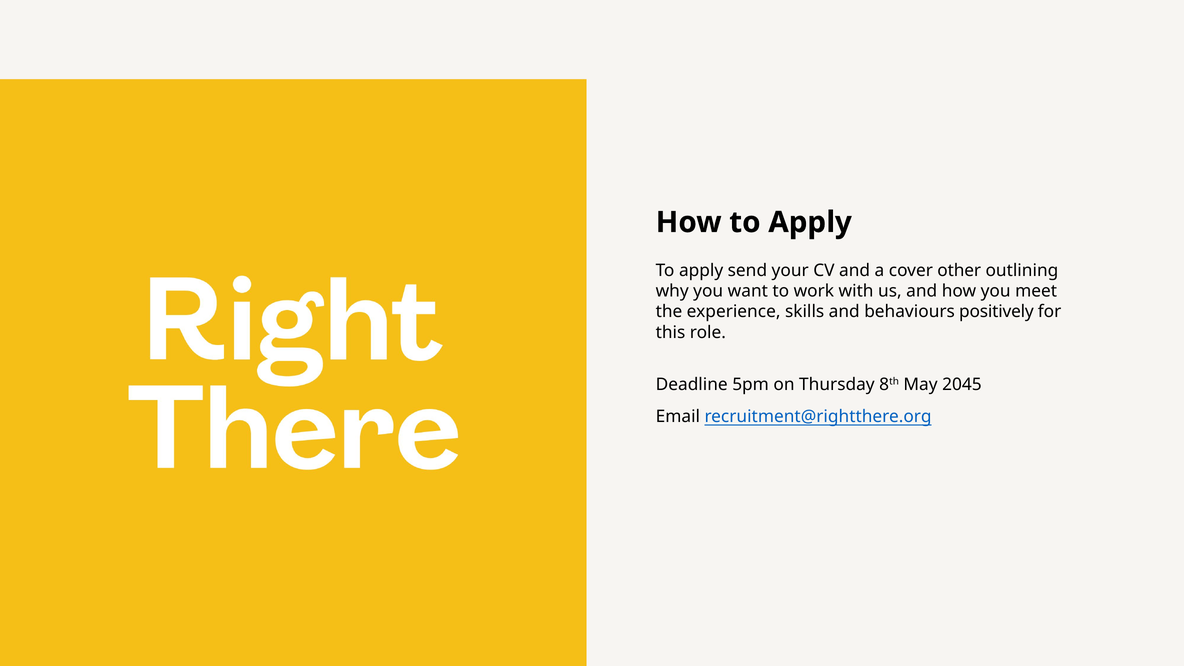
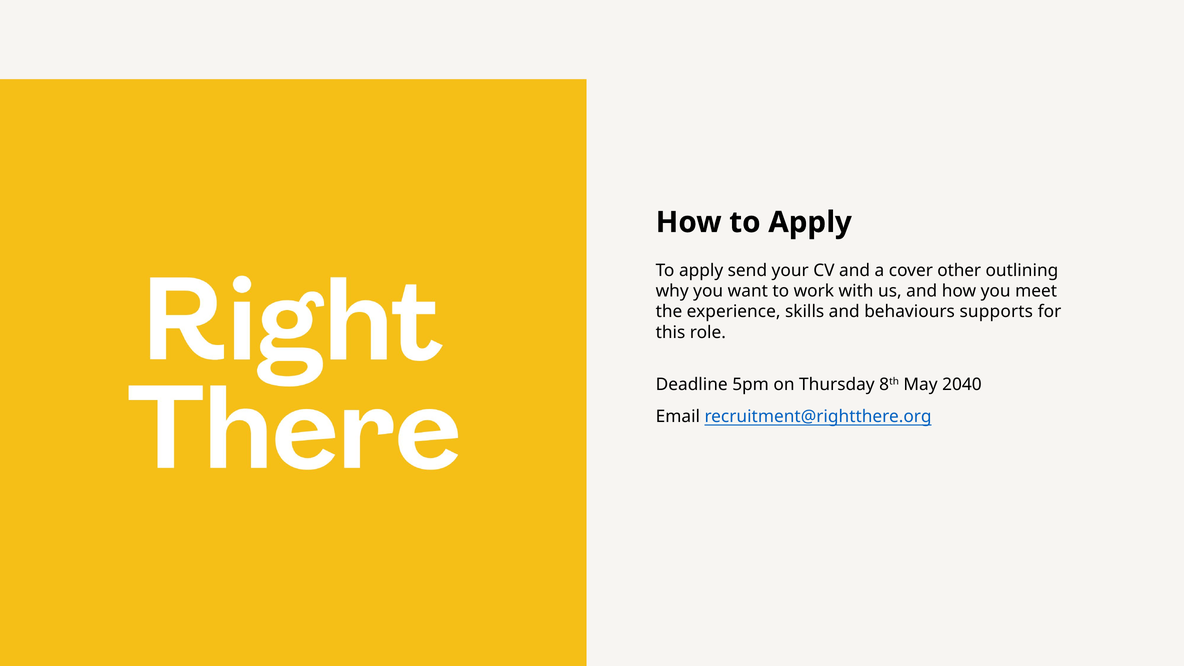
positively: positively -> supports (996, 312)
2045: 2045 -> 2040 (962, 384)
